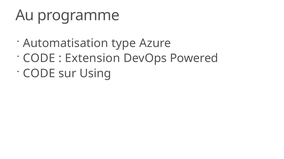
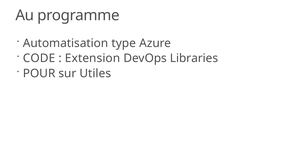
Powered: Powered -> Libraries (194, 59)
CODE: CODE -> POUR (39, 74)
Using: Using -> Utiles (95, 74)
